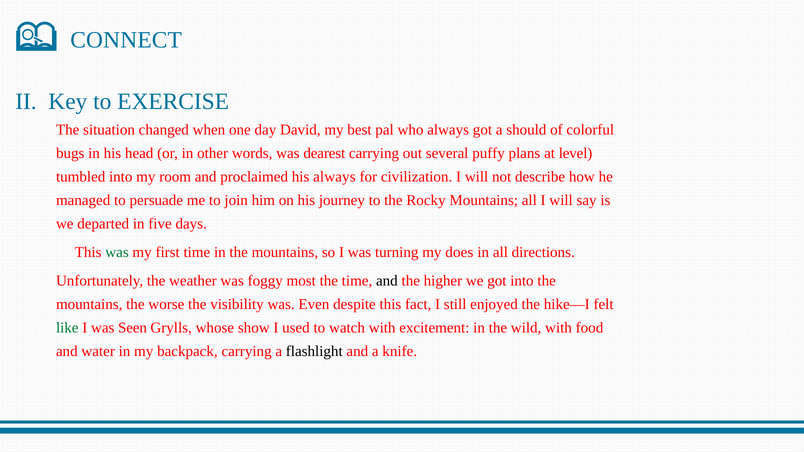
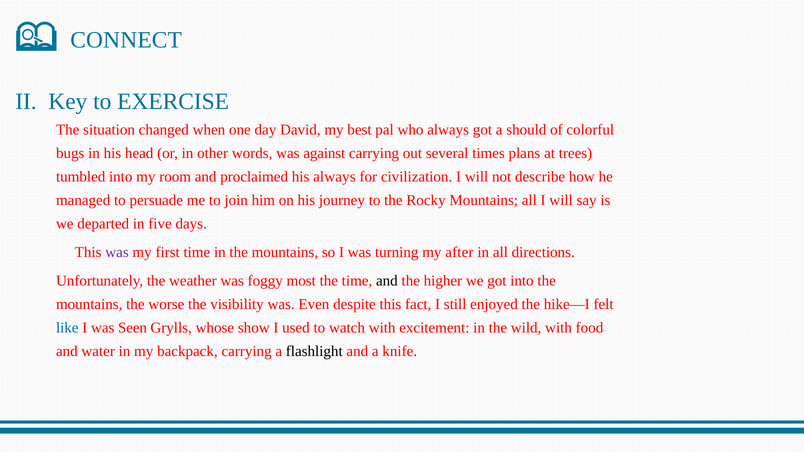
dearest: dearest -> against (324, 153)
puffy: puffy -> times (489, 153)
level: level -> trees (575, 153)
was colour: green -> purple (117, 252)
does: does -> after (459, 252)
like colour: green -> blue (67, 328)
